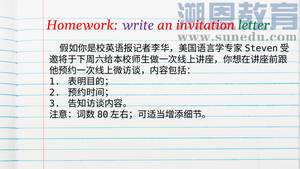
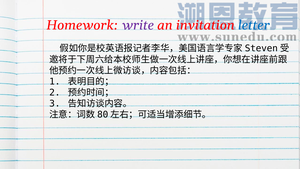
letter colour: green -> blue (254, 25)
